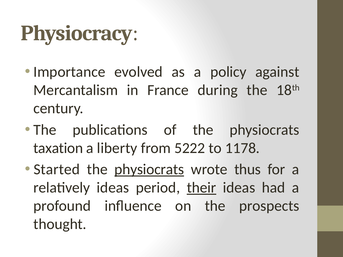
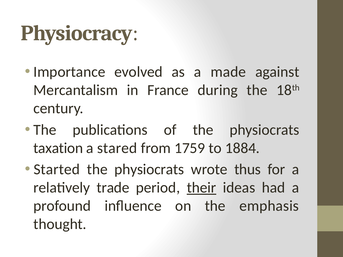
policy: policy -> made (228, 72)
liberty: liberty -> stared (117, 148)
5222: 5222 -> 1759 (190, 148)
1178: 1178 -> 1884 (242, 148)
physiocrats underline: present -> none (149, 170)
relatively ideas: ideas -> trade (113, 188)
prospects: prospects -> emphasis (269, 206)
